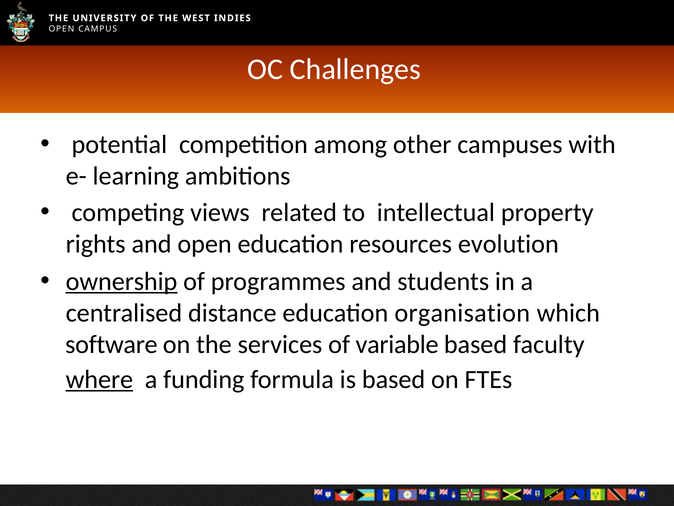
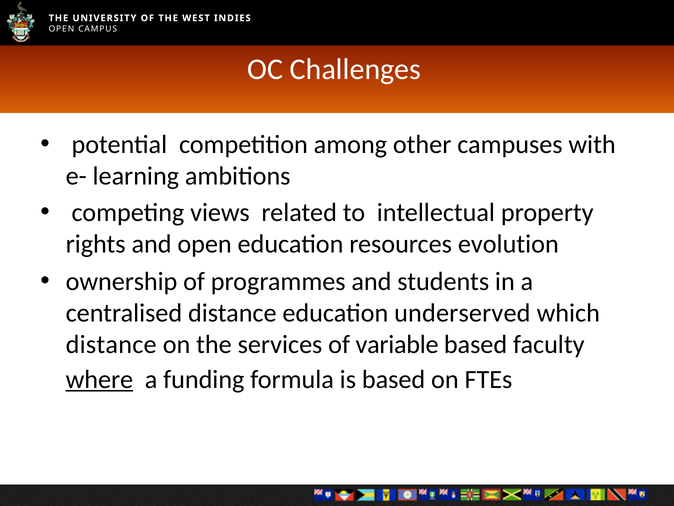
ownership underline: present -> none (122, 281)
organisation: organisation -> underserved (462, 313)
software: software -> distance (111, 344)
